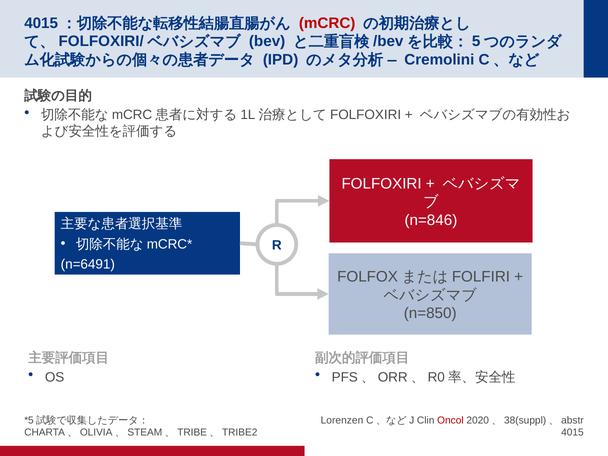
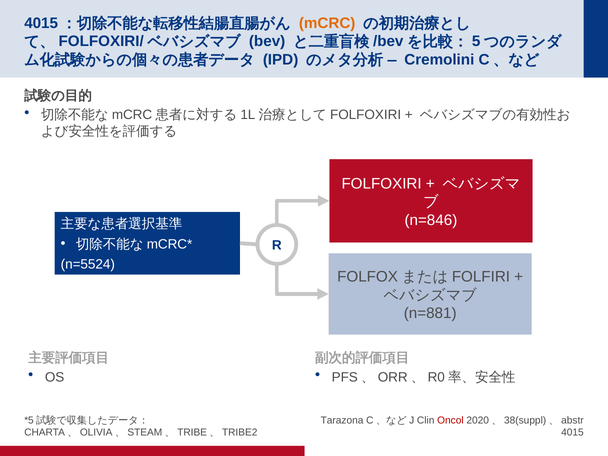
mCRC colour: red -> orange (327, 23)
n=6491: n=6491 -> n=5524 (88, 264)
n=850: n=850 -> n=881 (430, 313)
Lorenzen: Lorenzen -> Tarazona (342, 420)
